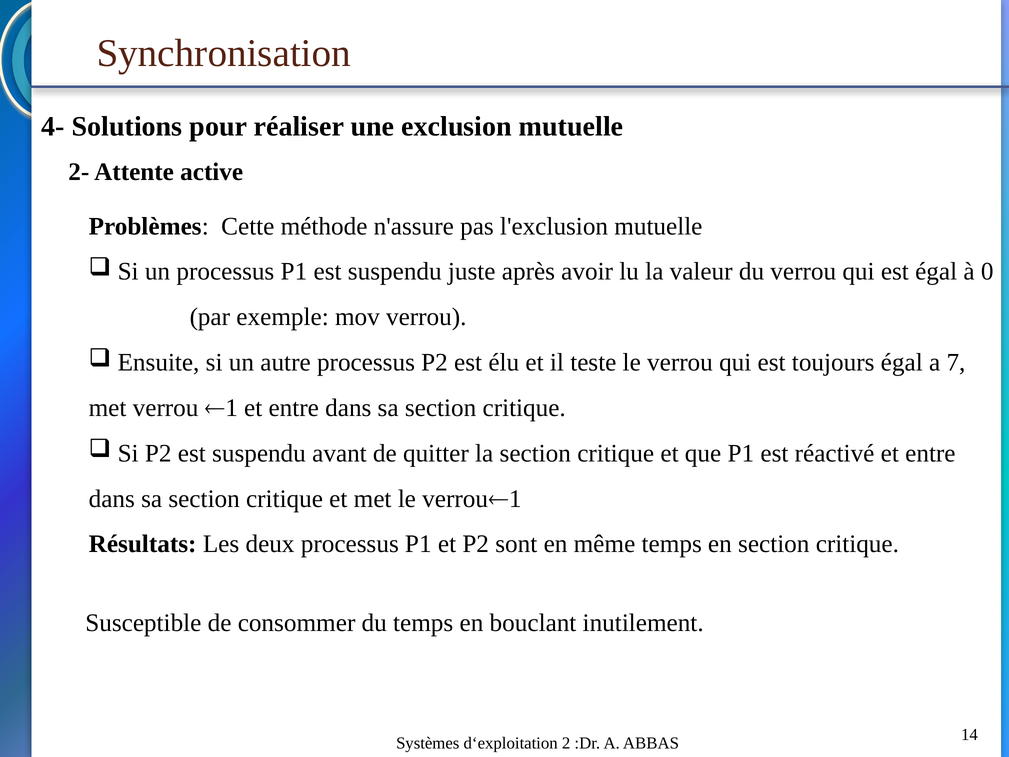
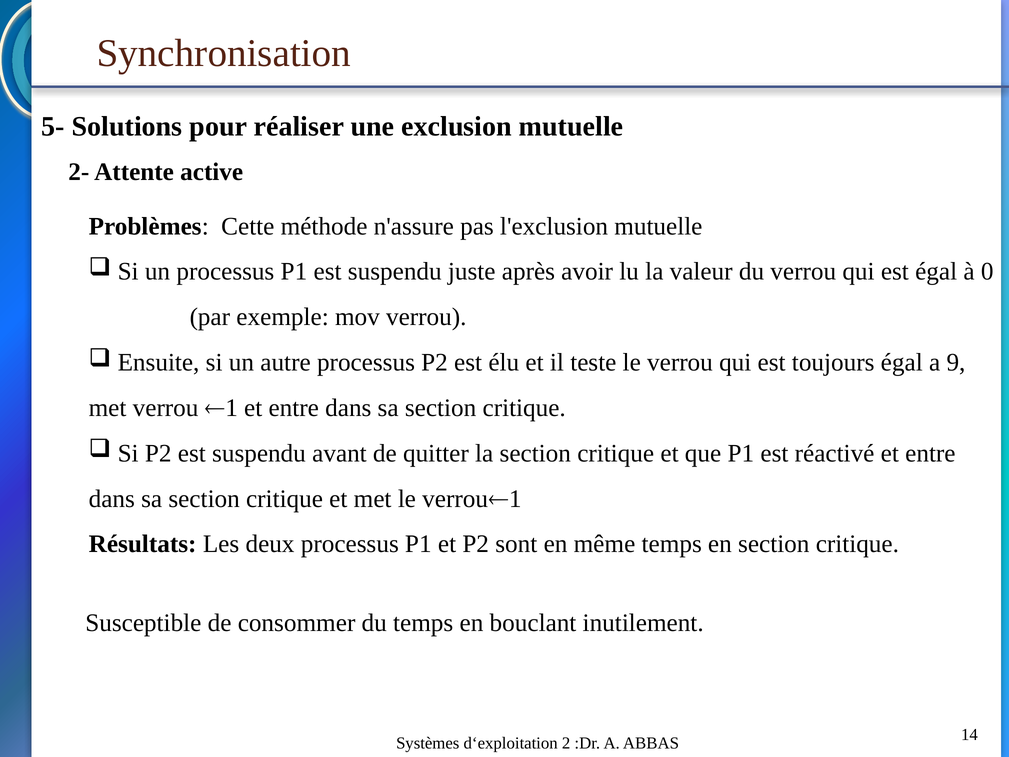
4-: 4- -> 5- (53, 126)
7: 7 -> 9 (956, 362)
